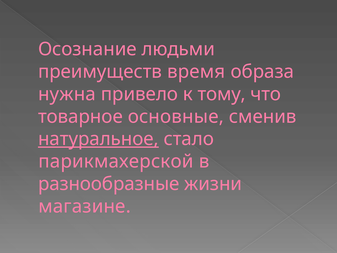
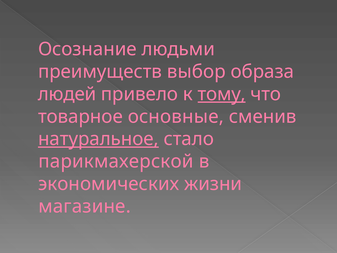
время: время -> выбор (196, 72)
нужна: нужна -> людей (67, 94)
тому underline: none -> present (222, 94)
разнообразные: разнообразные -> экономических (109, 184)
